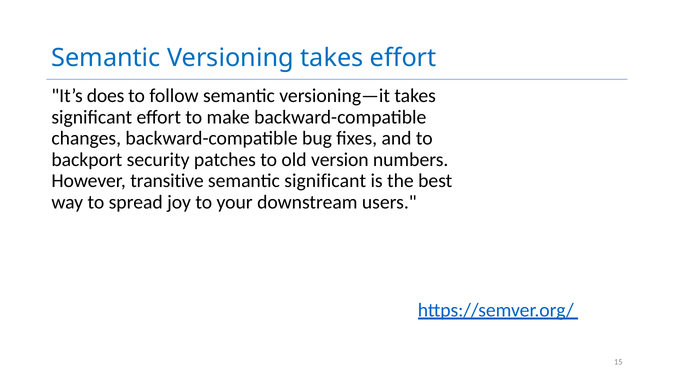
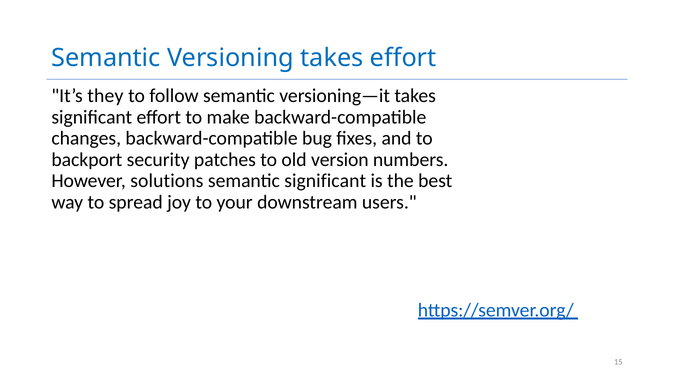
does: does -> they (105, 96)
transitive: transitive -> solutions (167, 181)
